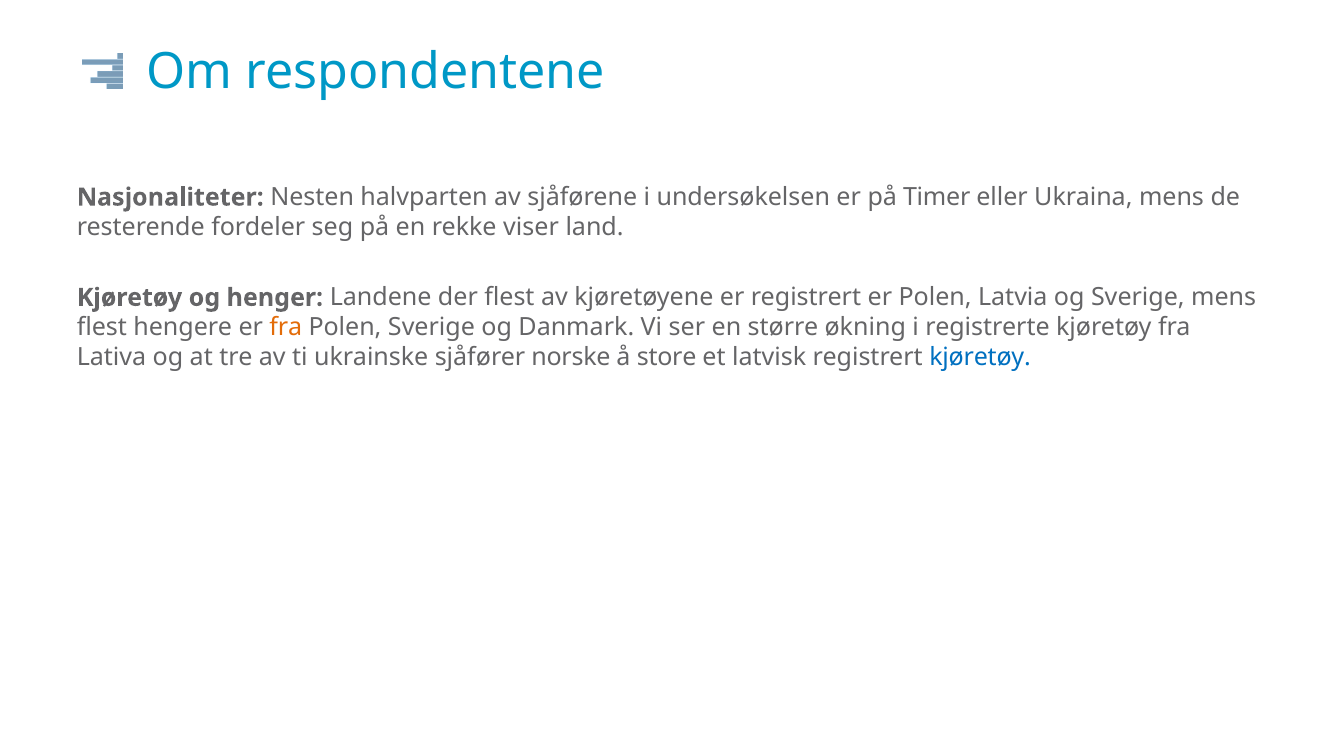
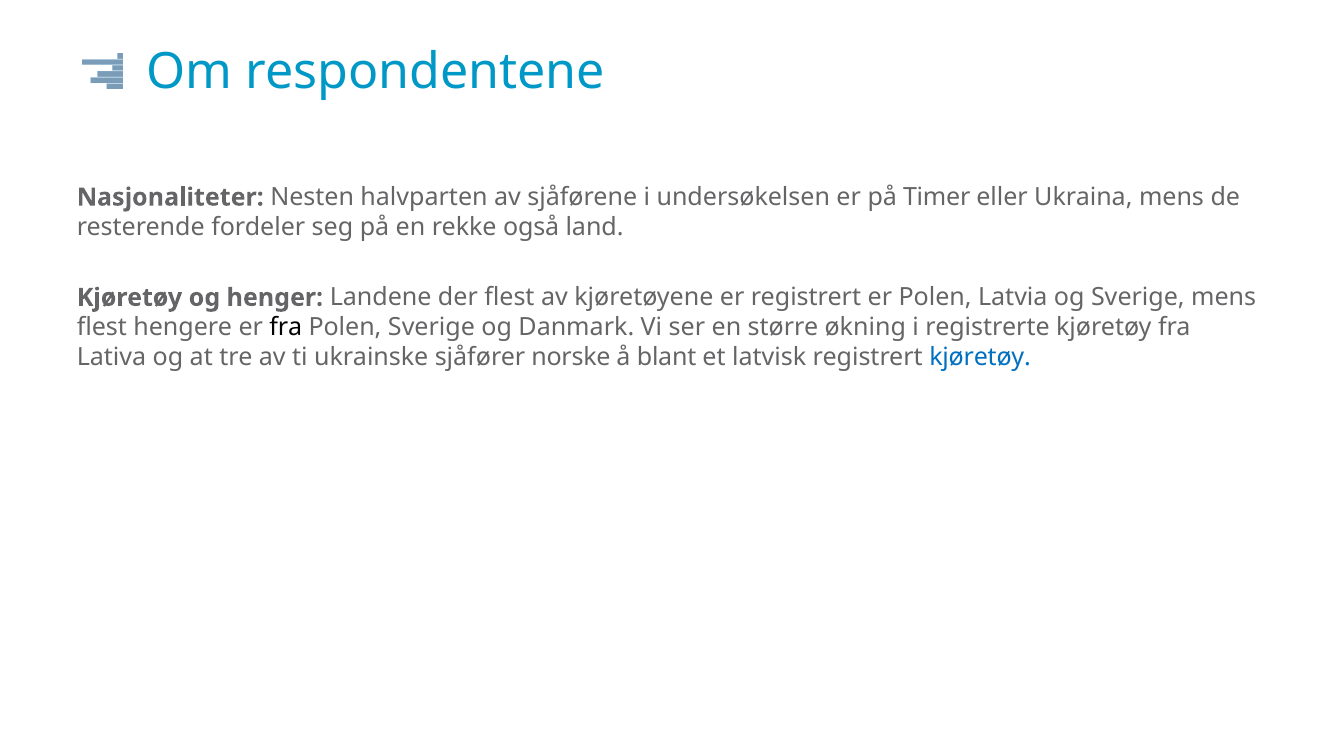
viser: viser -> også (531, 227)
fra colour: orange -> black (286, 327)
store: store -> blant (667, 357)
